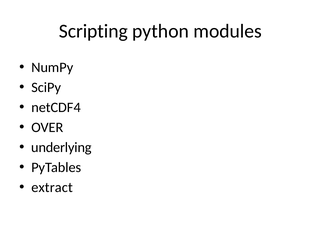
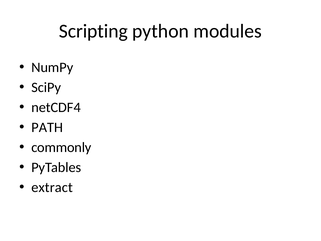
OVER: OVER -> PATH (47, 127)
underlying: underlying -> commonly (61, 147)
